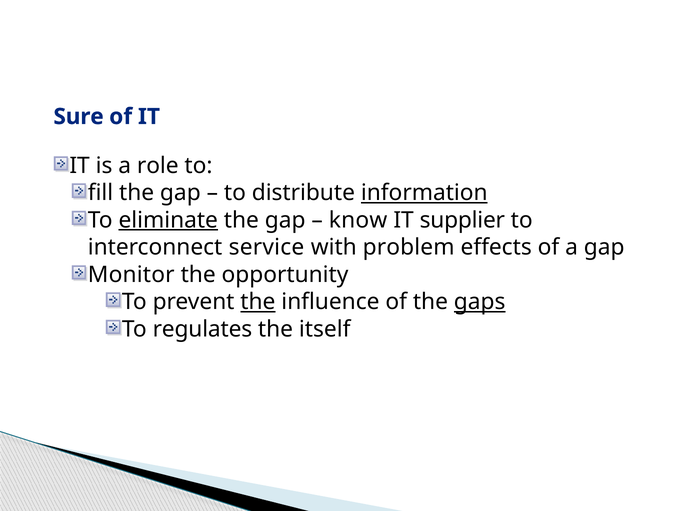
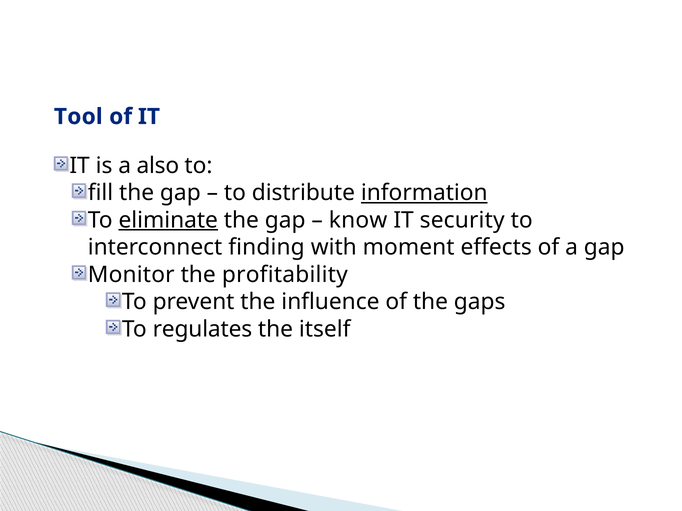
Sure: Sure -> Tool (78, 117)
role: role -> also (158, 166)
supplier: supplier -> security (462, 220)
service: service -> finding (266, 248)
problem: problem -> moment (409, 248)
opportunity: opportunity -> profitability (285, 275)
the underline: present -> none (258, 302)
gaps underline: present -> none (480, 302)
